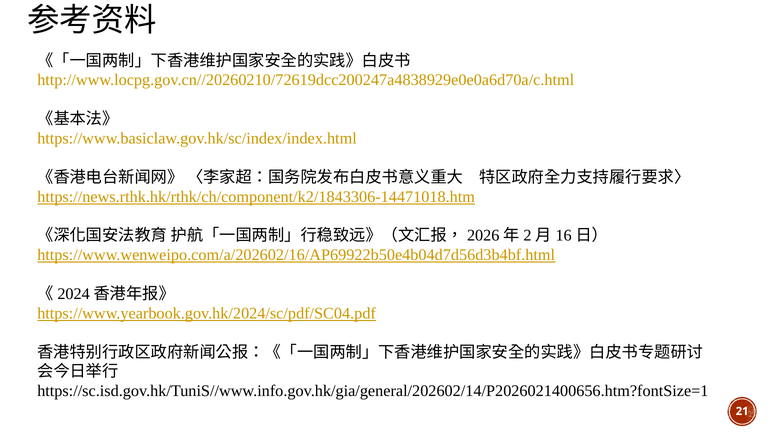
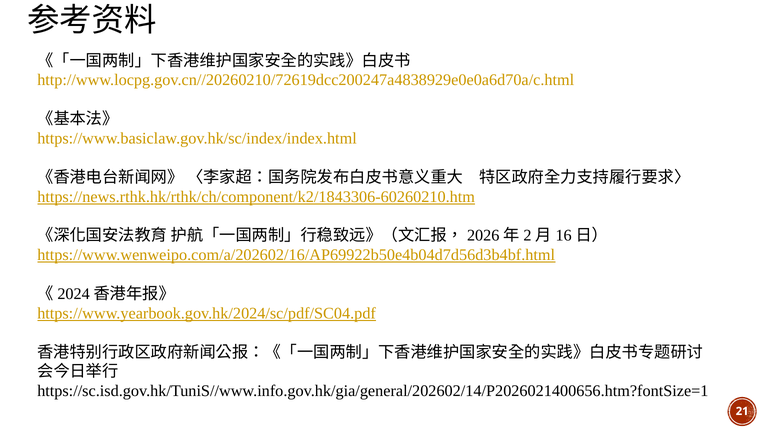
https://news.rthk.hk/rthk/ch/component/k2/1843306-14471018.htm: https://news.rthk.hk/rthk/ch/component/k2/1843306-14471018.htm -> https://news.rthk.hk/rthk/ch/component/k2/1843306-60260210.htm (256, 197)
